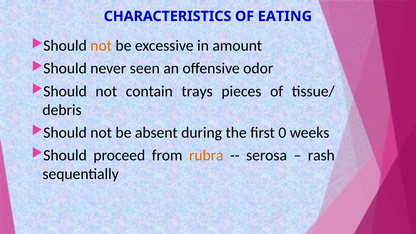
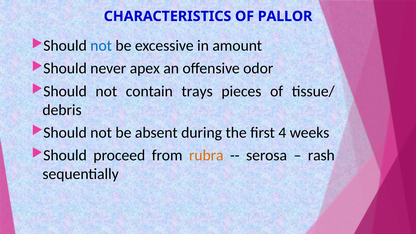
EATING: EATING -> PALLOR (285, 16)
not colour: orange -> blue (101, 46)
seen: seen -> apex (145, 69)
0: 0 -> 4 (282, 133)
